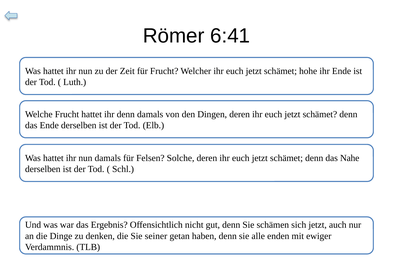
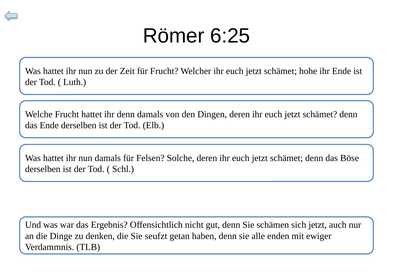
6:41: 6:41 -> 6:25 (230, 36)
Nahe: Nahe -> Böse (350, 158)
seiner: seiner -> seufzt (156, 236)
